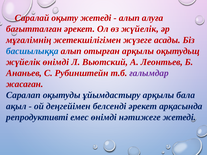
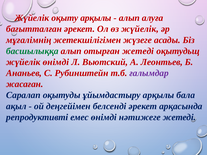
Саралай: Саралай -> Жүйелік (32, 18)
оқыту жетеді: жетеді -> арқылы (96, 18)
басшылыққа colour: blue -> green (32, 51)
отырған арқылы: арқылы -> жетеді (138, 51)
